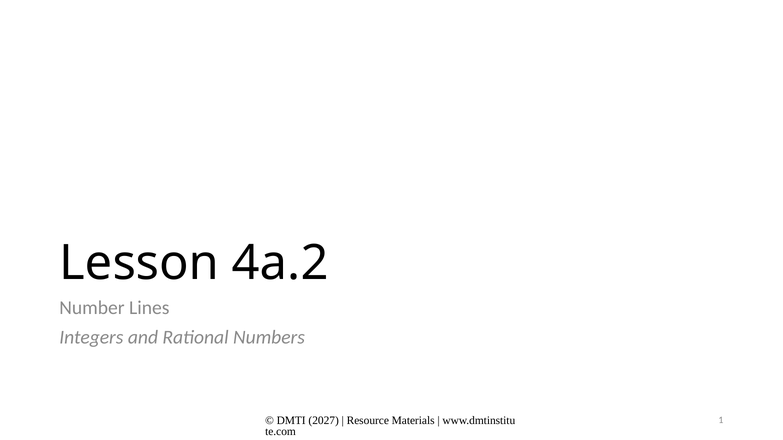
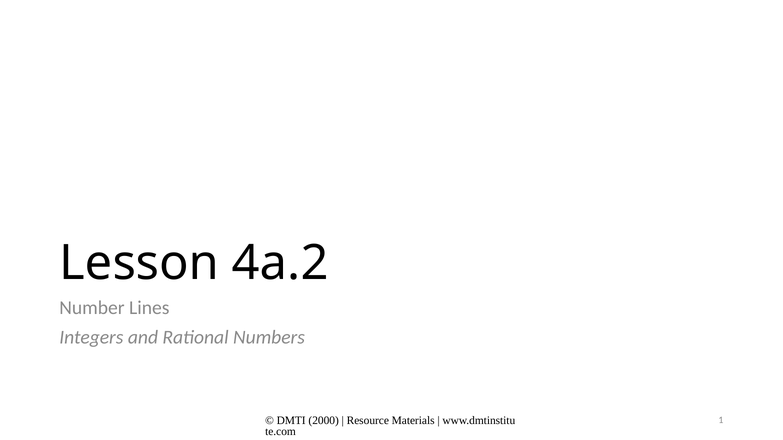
2027: 2027 -> 2000 (324, 421)
